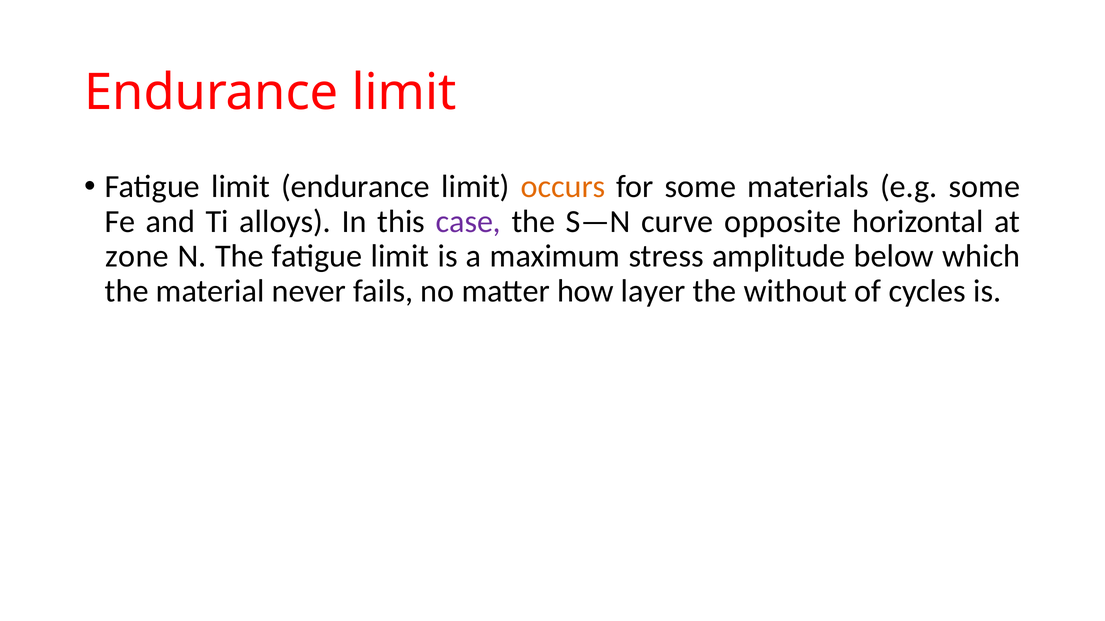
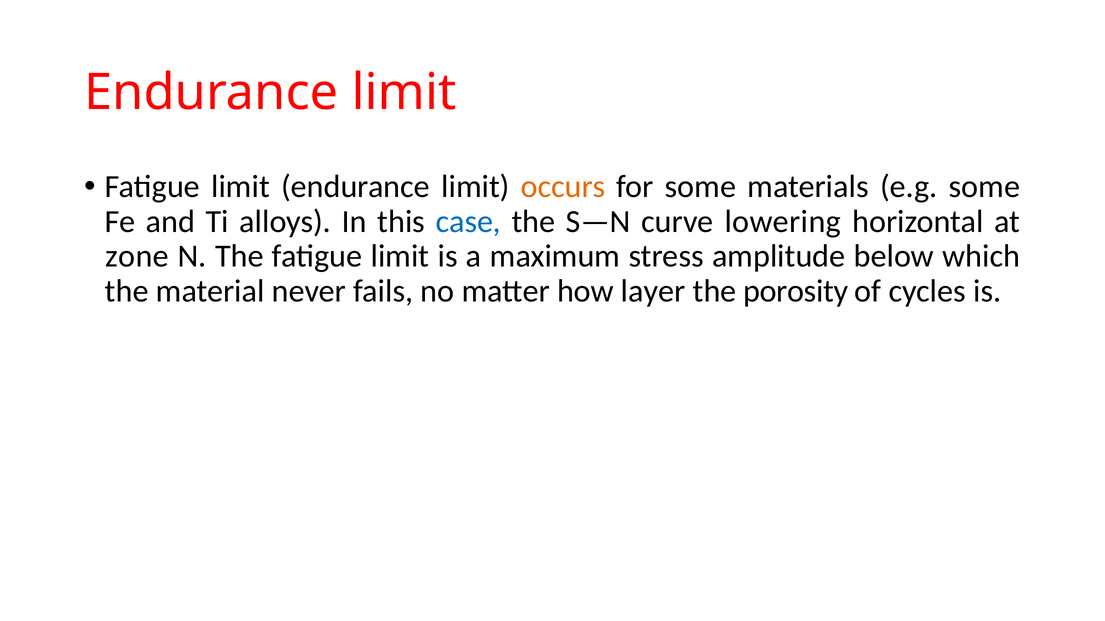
case colour: purple -> blue (468, 222)
opposite: opposite -> lowering (783, 222)
without: without -> porosity (796, 291)
